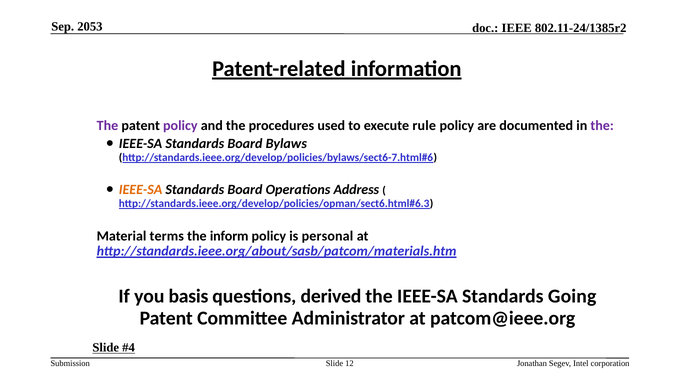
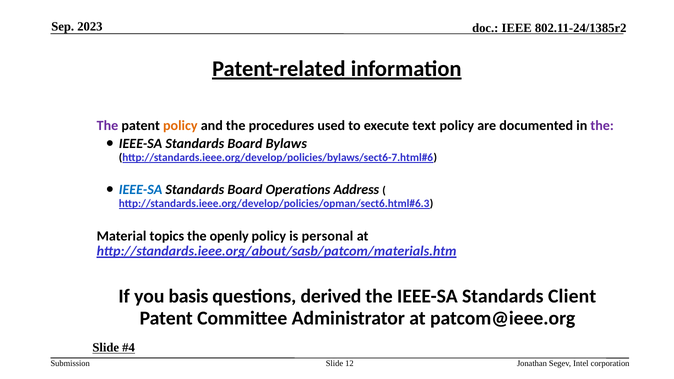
2053: 2053 -> 2023 (90, 27)
policy colour: purple -> orange (180, 125)
rule: rule -> text (424, 125)
IEEE-SA colour: orange -> blue (141, 190)
terms: terms -> topics (167, 236)
inform: inform -> openly (229, 236)
Going: Going -> Client (572, 296)
